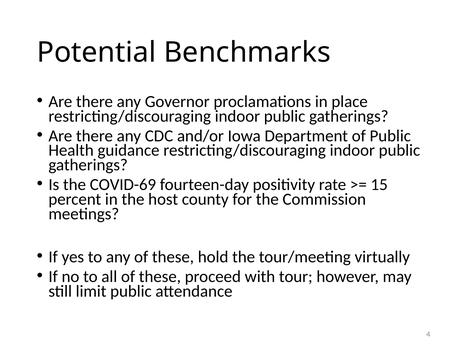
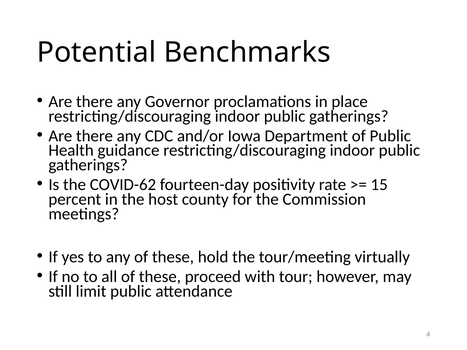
COVID-69: COVID-69 -> COVID-62 (123, 185)
